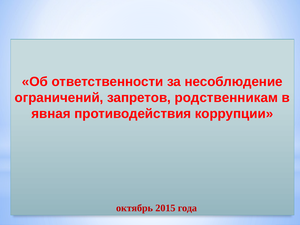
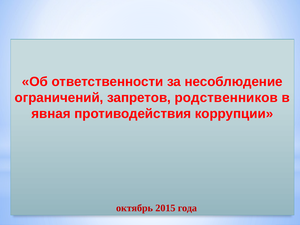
родственникам: родственникам -> родственников (226, 98)
